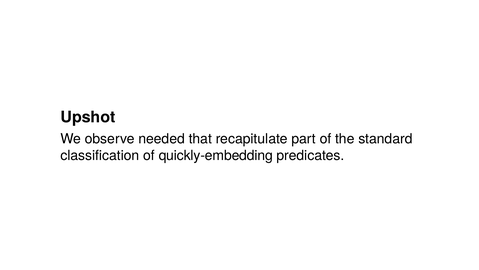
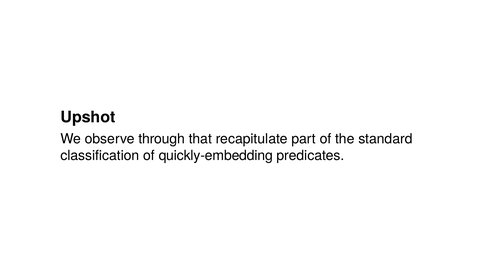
needed: needed -> through (162, 139)
